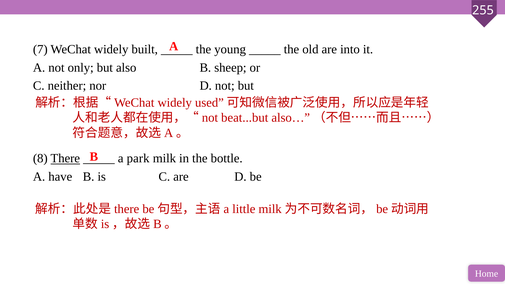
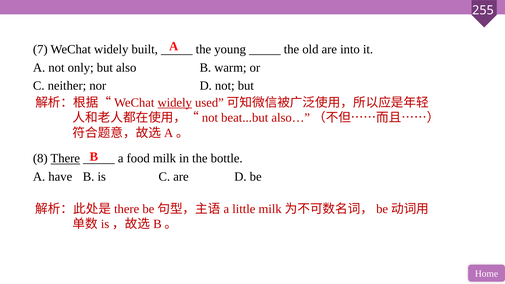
sheep: sheep -> warm (230, 68)
widely underline: none -> present (175, 103)
park: park -> food (138, 159)
